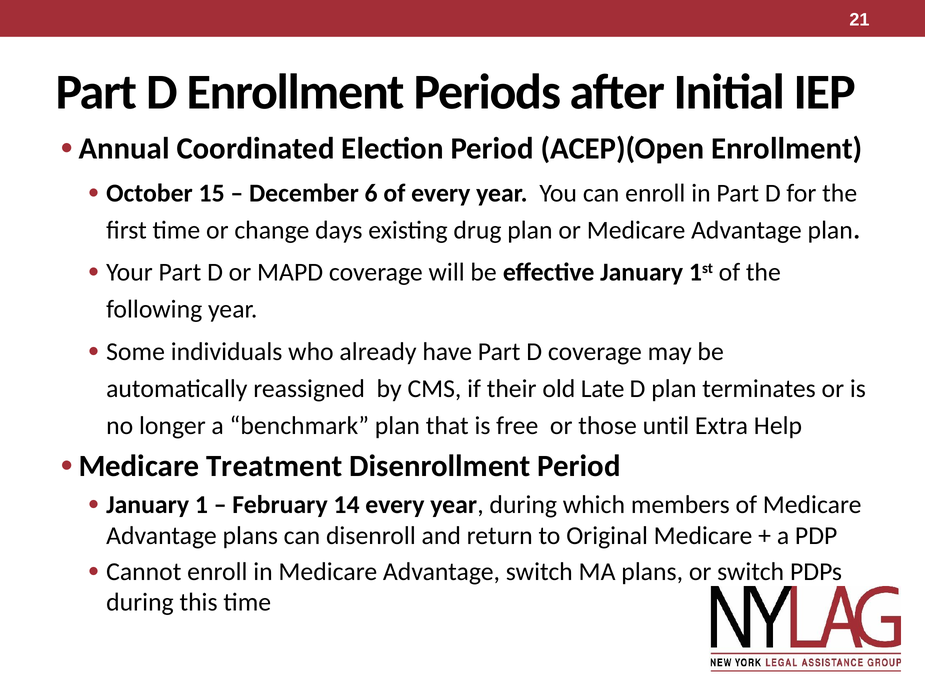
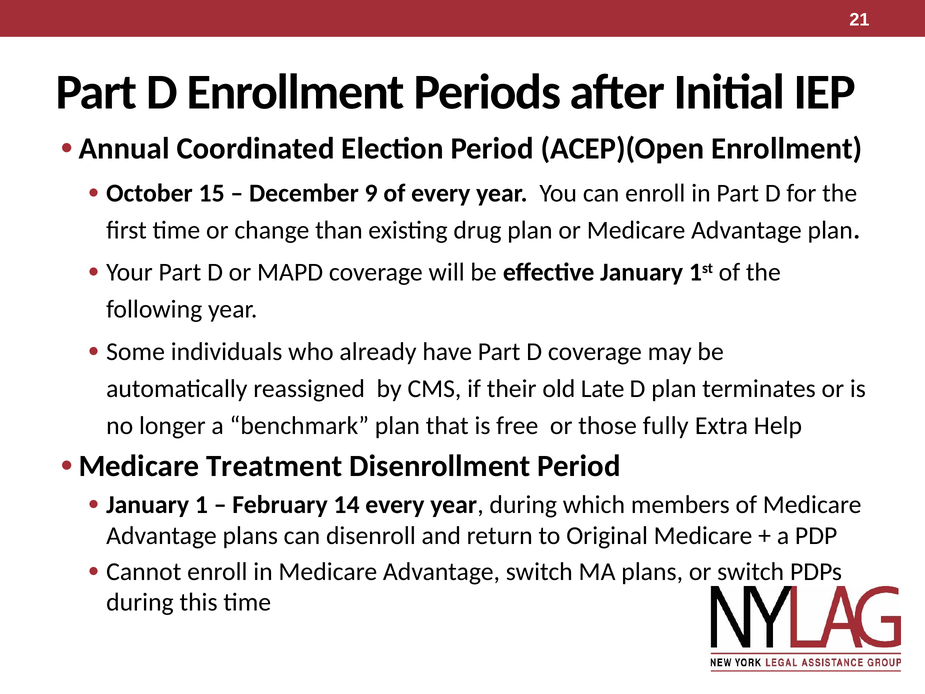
6: 6 -> 9 (371, 193)
days: days -> than (339, 230)
until: until -> fully (666, 425)
